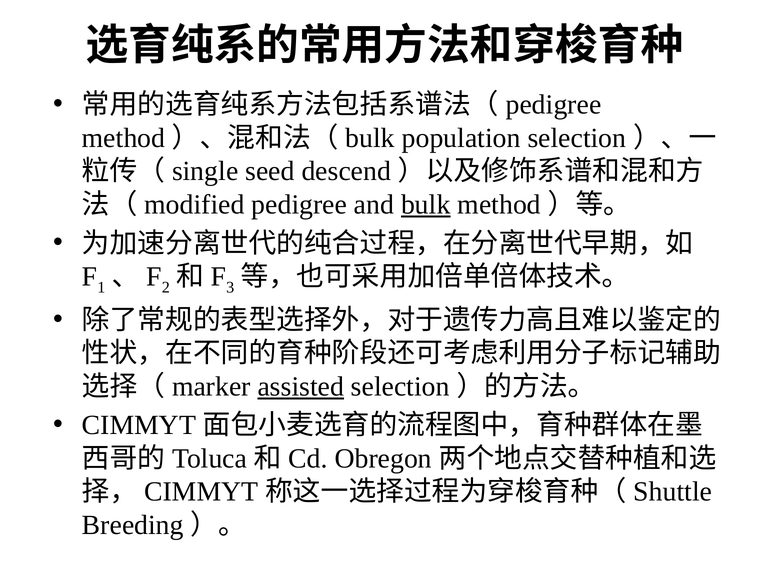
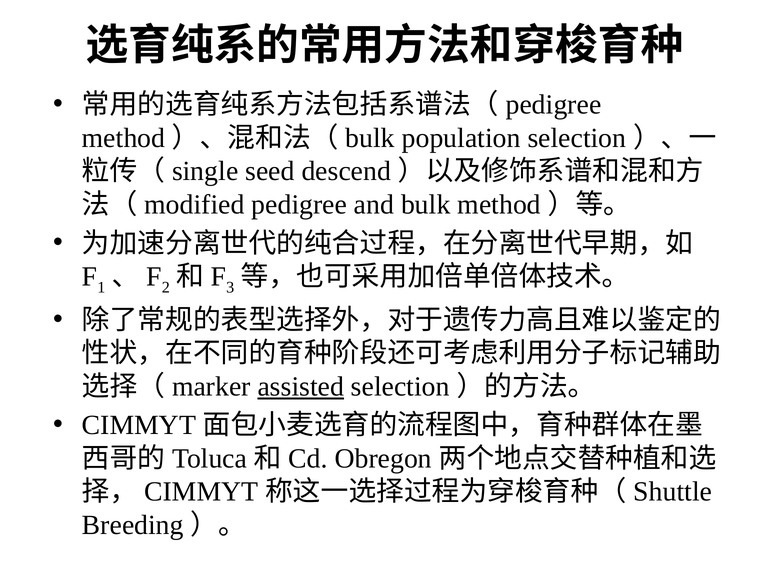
bulk underline: present -> none (426, 205)
